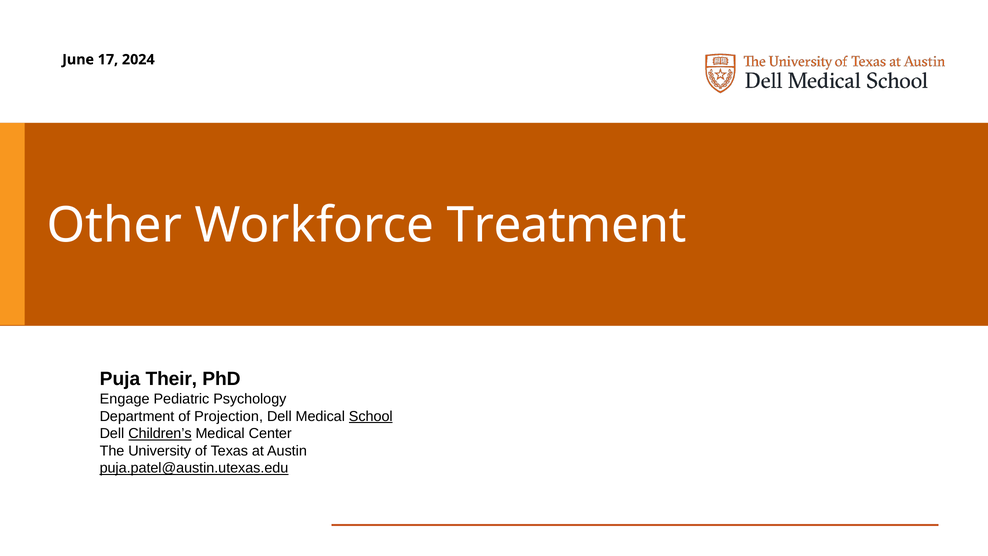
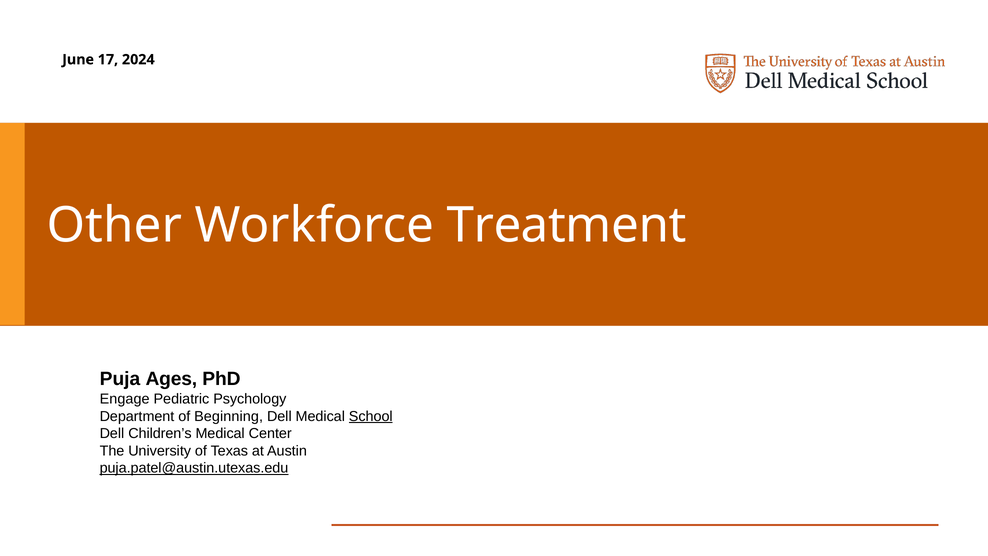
Their: Their -> Ages (171, 379)
Projection: Projection -> Beginning (229, 416)
Children’s underline: present -> none (160, 433)
